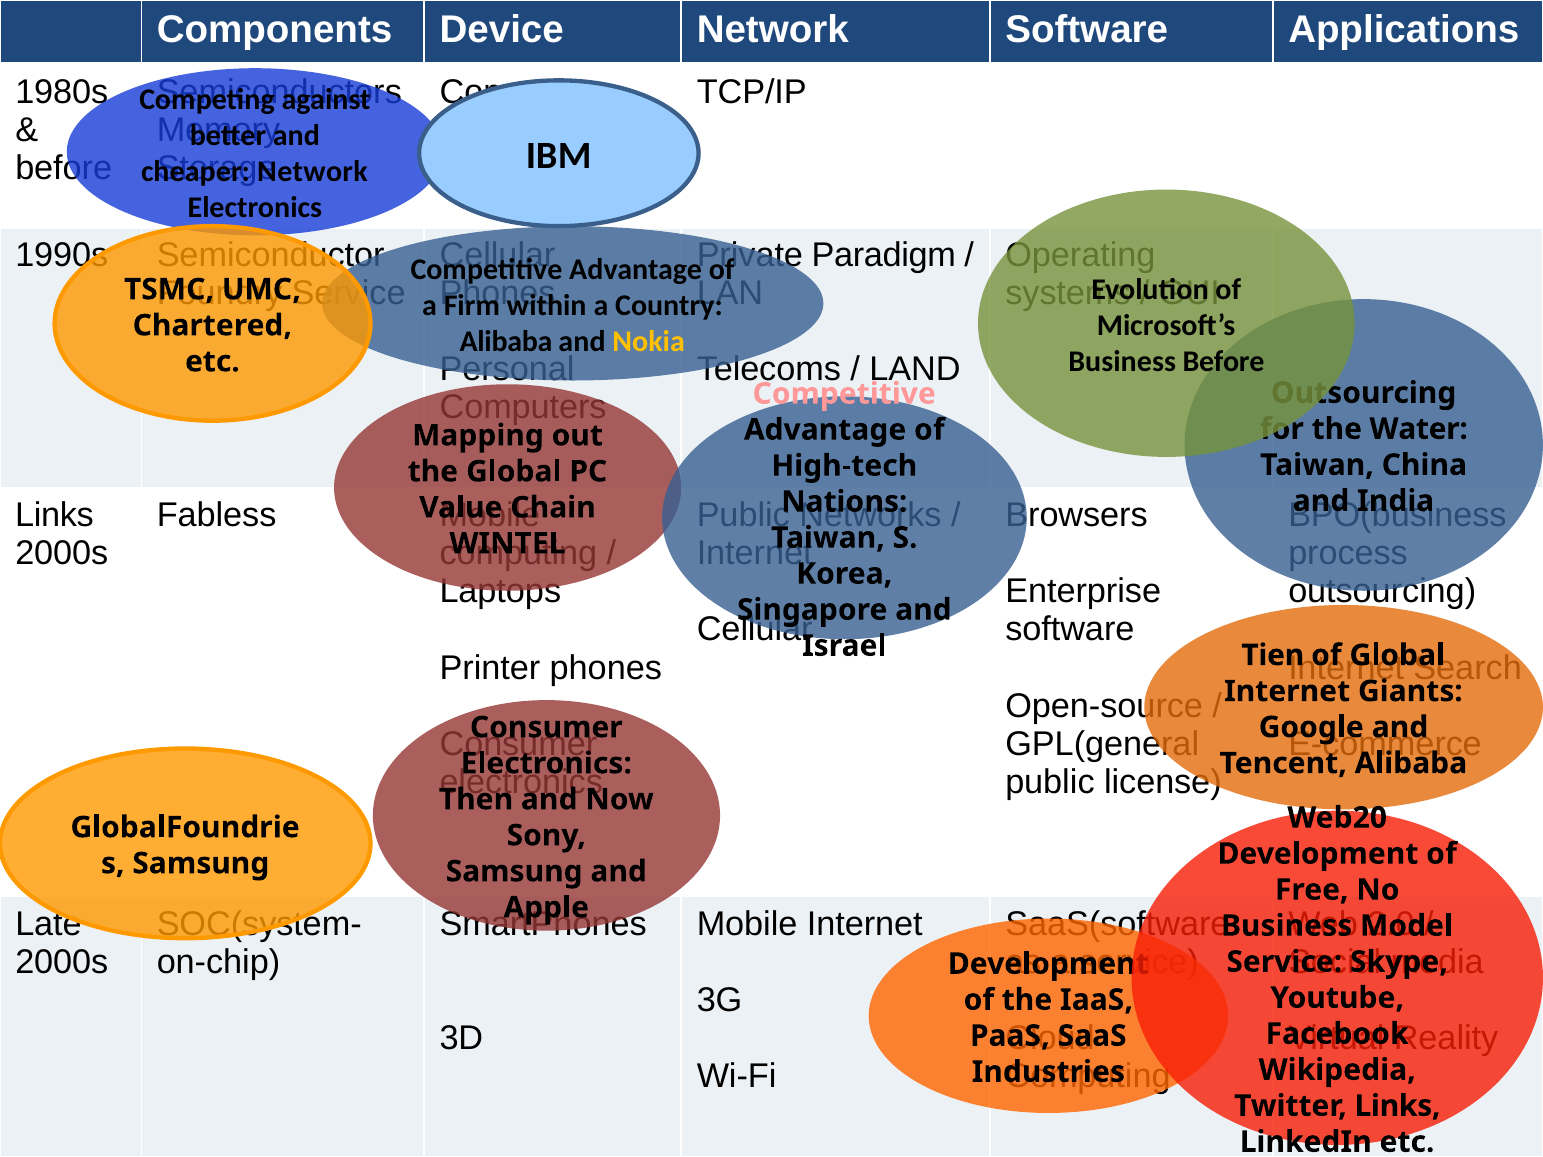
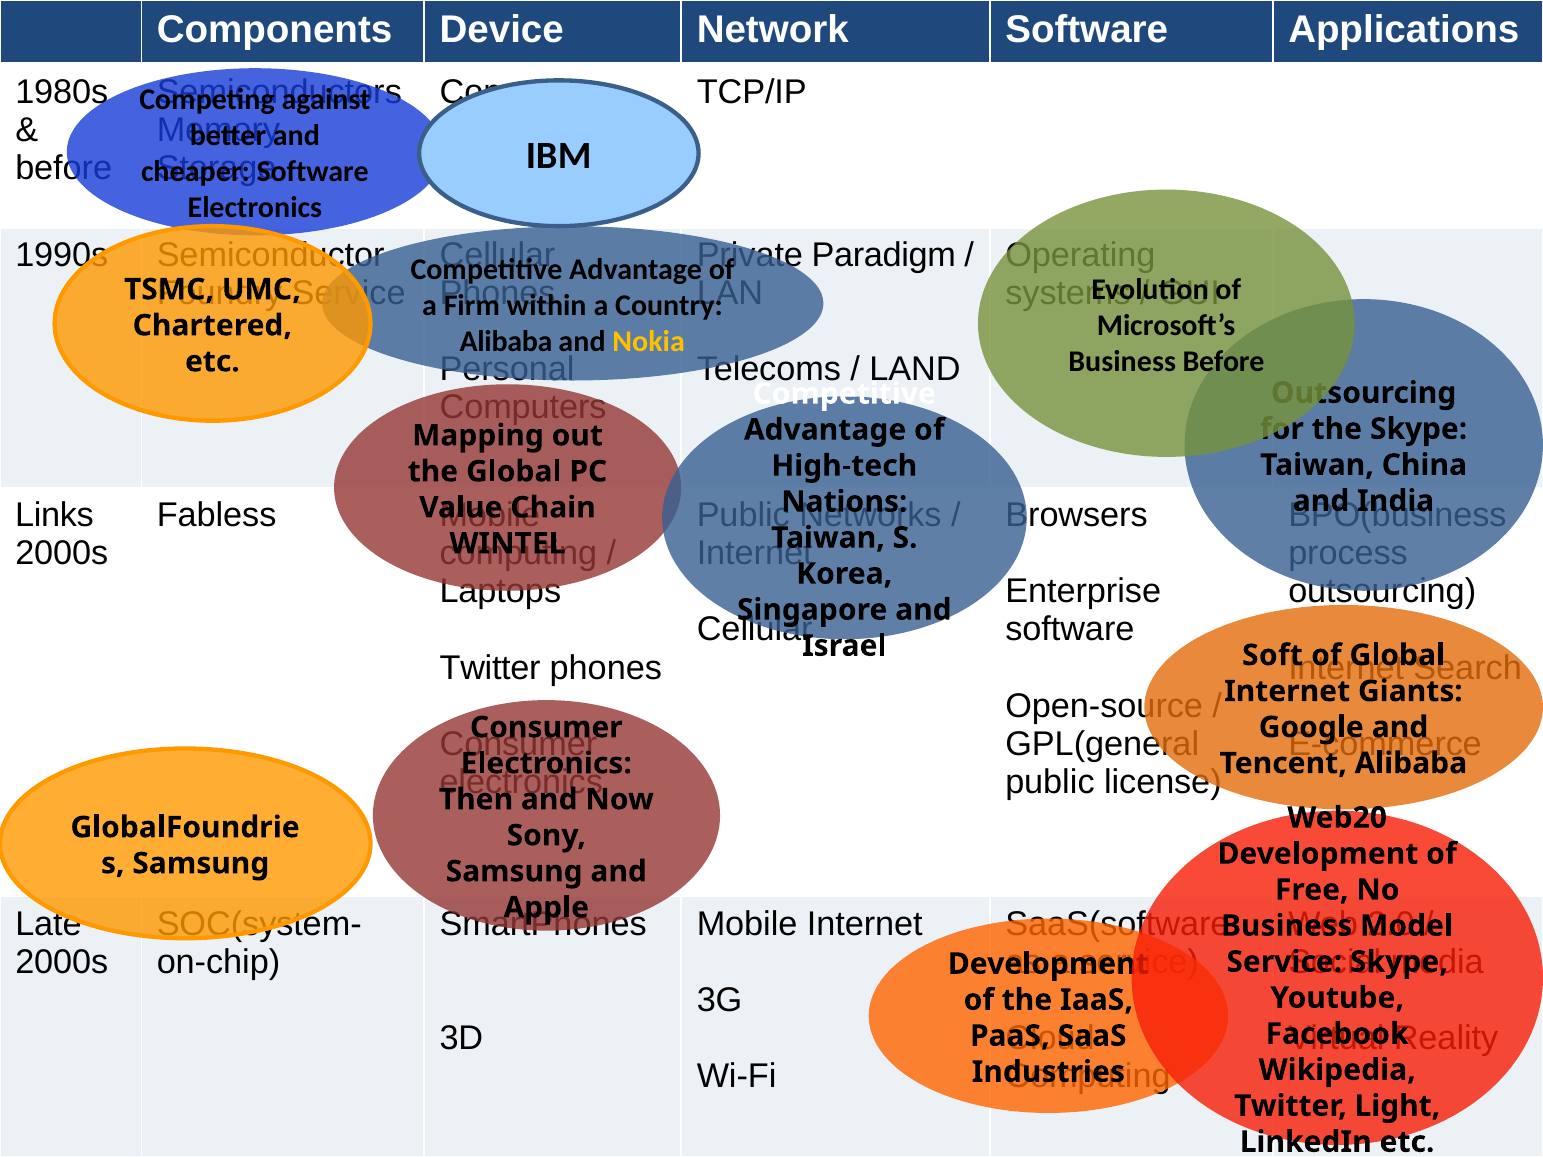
Network: Network -> Software (313, 172)
Competitive colour: pink -> white (844, 394)
Water: Water -> Skype (1419, 429)
Tien: Tien -> Soft (1272, 655)
Printer: Printer -> Twitter (490, 668)
Twitter Links: Links -> Light (1397, 1106)
